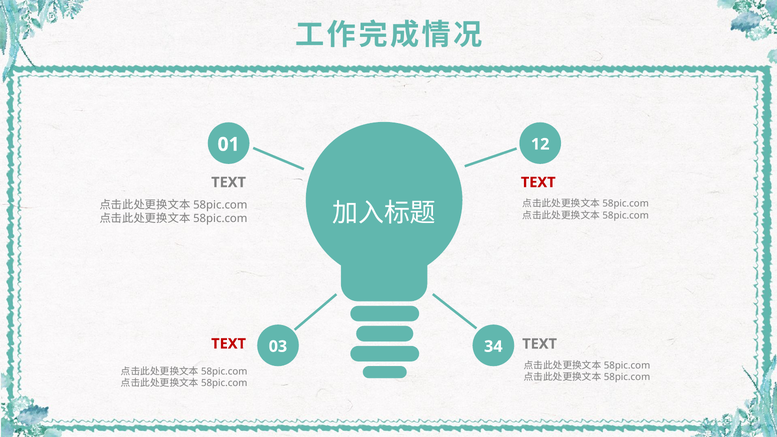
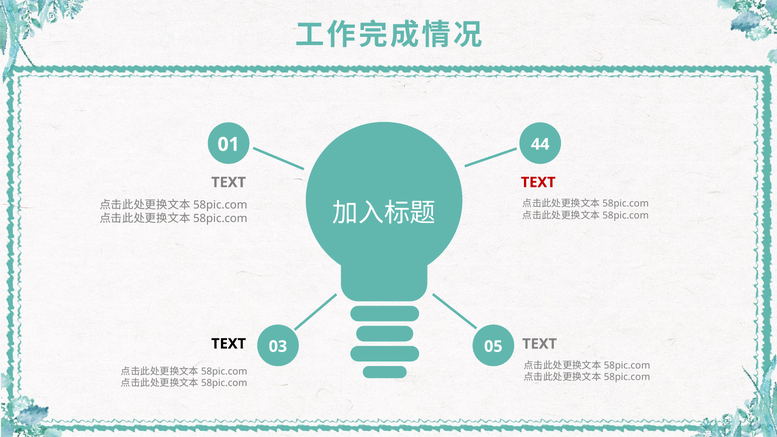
12: 12 -> 44 (540, 144)
TEXT colour: red -> black (229, 344)
34: 34 -> 05 (493, 347)
